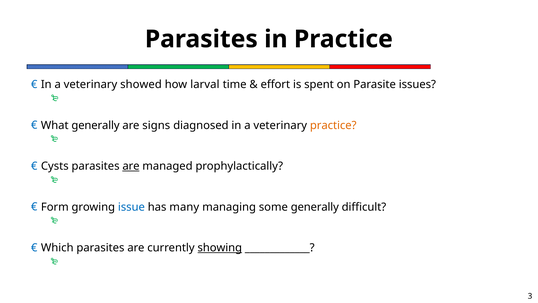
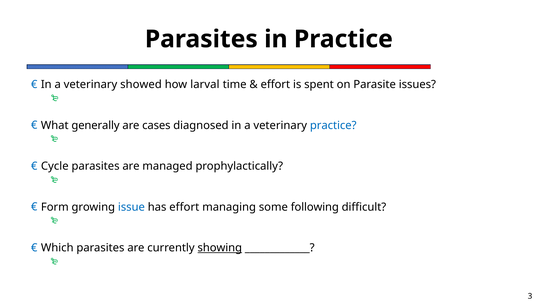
signs: signs -> cases (156, 125)
practice colour: orange -> blue (333, 125)
Cysts: Cysts -> Cycle (55, 166)
are underline: present -> none (131, 166)
has many: many -> effort (184, 207)
some generally: generally -> following (315, 207)
